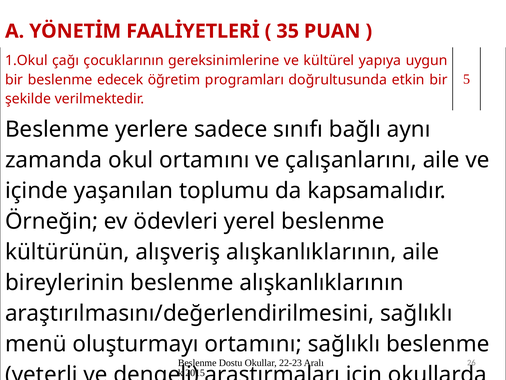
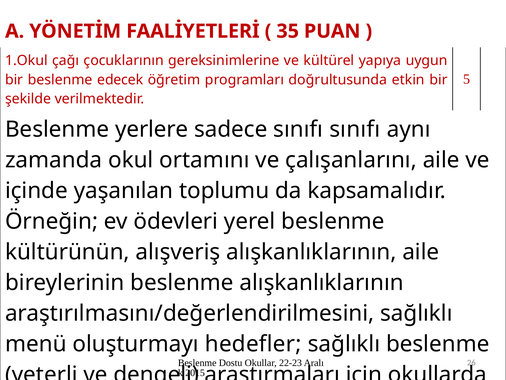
sınıfı bağlı: bağlı -> sınıfı (355, 129)
oluşturmayı ortamını: ortamını -> hedefler (253, 344)
